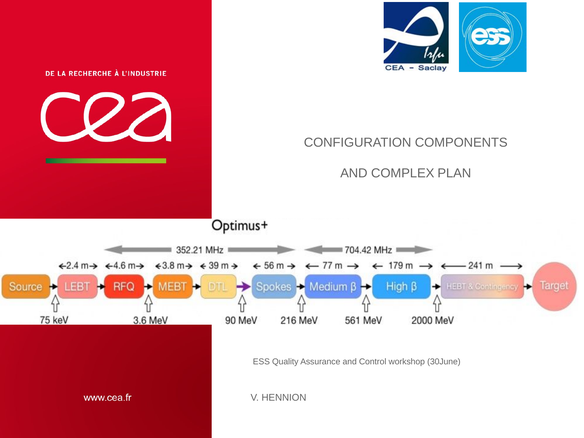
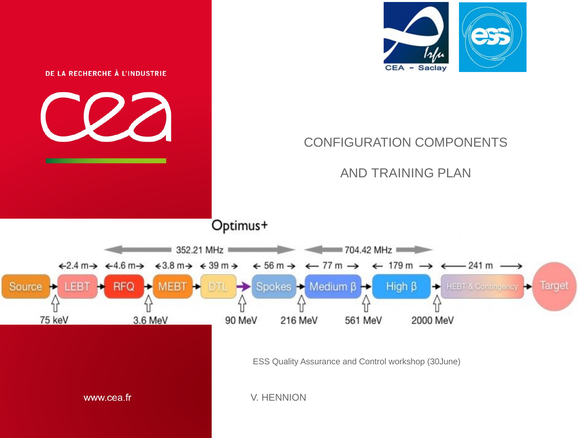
COMPLEX: COMPLEX -> TRAINING (403, 173)
